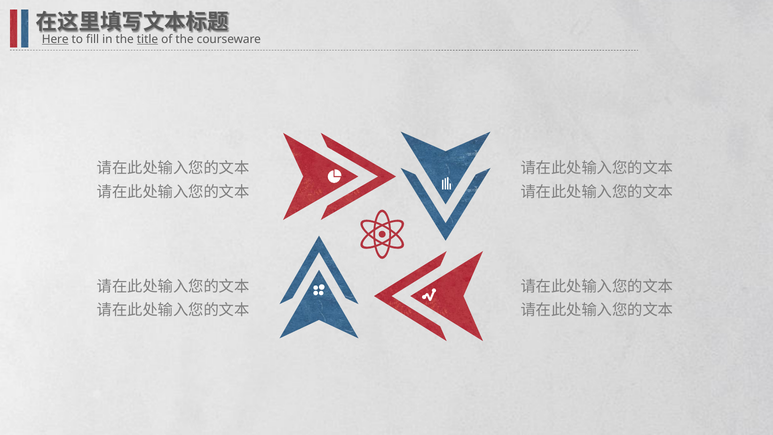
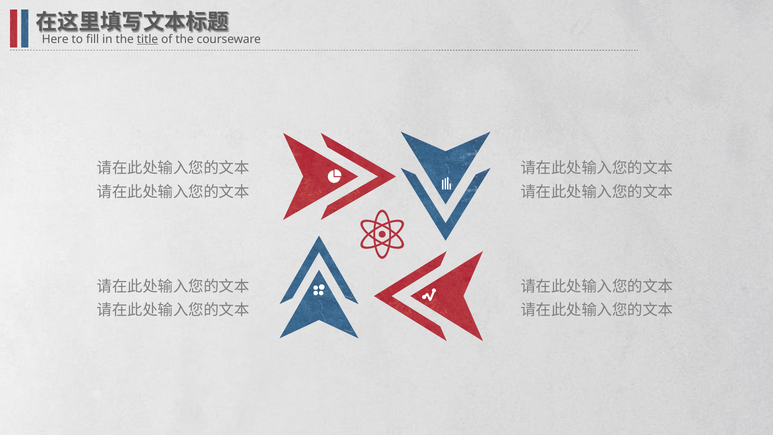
Here underline: present -> none (55, 39)
